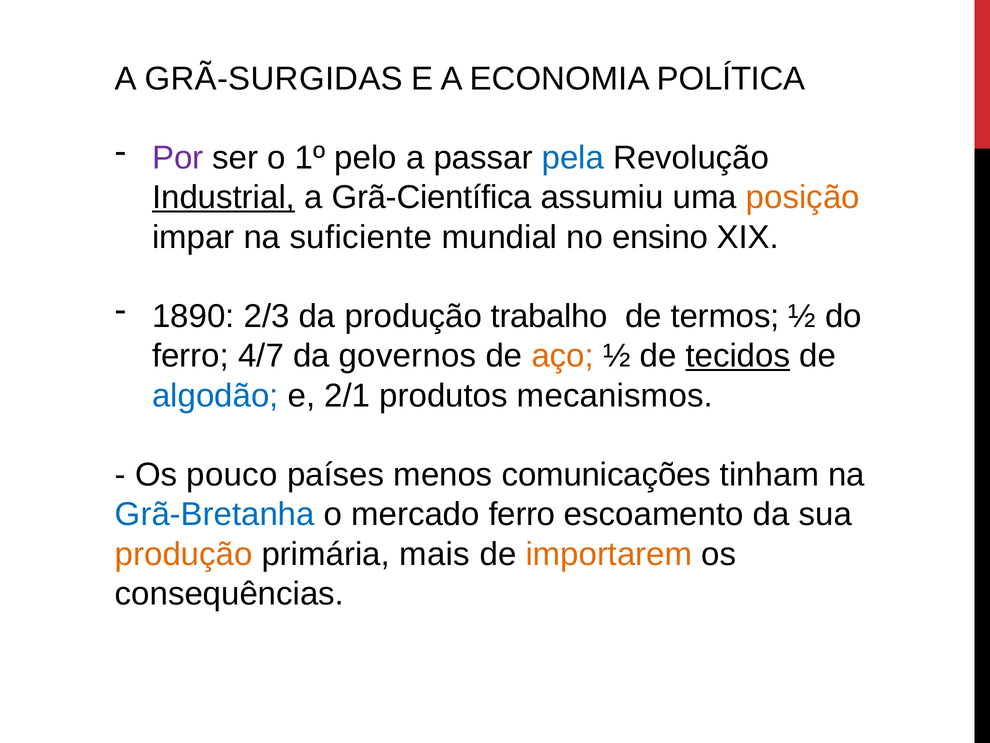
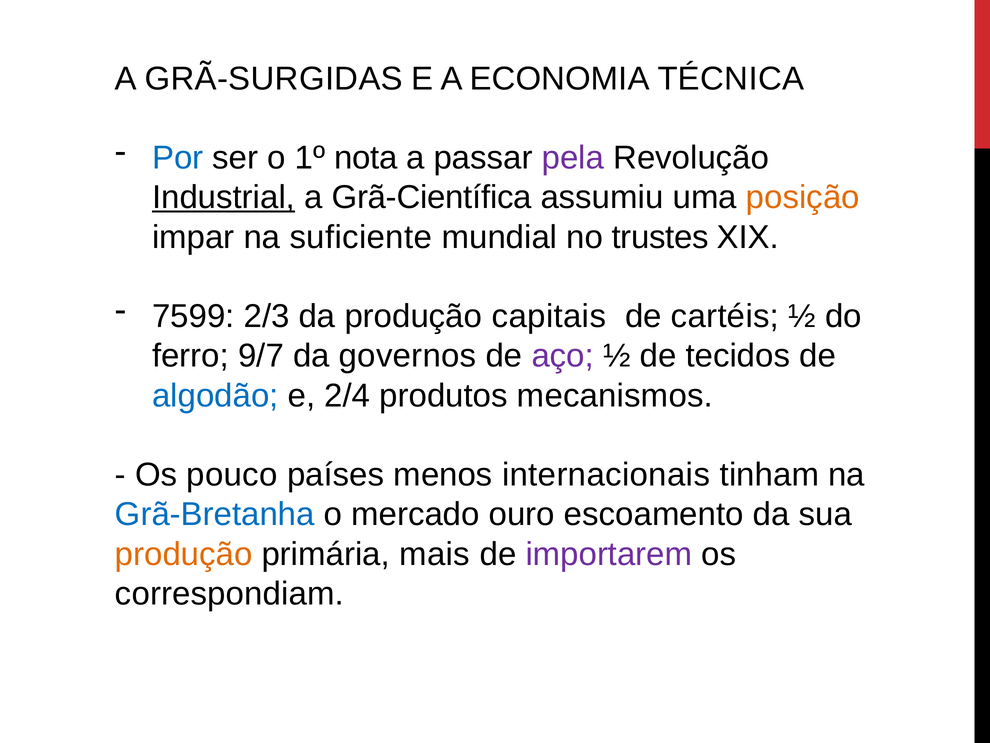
POLÍTICA: POLÍTICA -> TÉCNICA (731, 79)
Por colour: purple -> blue (178, 158)
pelo: pelo -> nota (366, 158)
pela colour: blue -> purple (573, 158)
ensino: ensino -> trustes (660, 237)
1890: 1890 -> 7599 (193, 316)
trabalho: trabalho -> capitais (549, 316)
termos: termos -> cartéis (725, 316)
4/7: 4/7 -> 9/7 (261, 356)
aço colour: orange -> purple (563, 356)
tecidos underline: present -> none (738, 356)
2/1: 2/1 -> 2/4 (347, 395)
comunicações: comunicações -> internacionais (606, 475)
mercado ferro: ferro -> ouro (522, 514)
importarem colour: orange -> purple (609, 554)
consequências: consequências -> correspondiam (229, 593)
